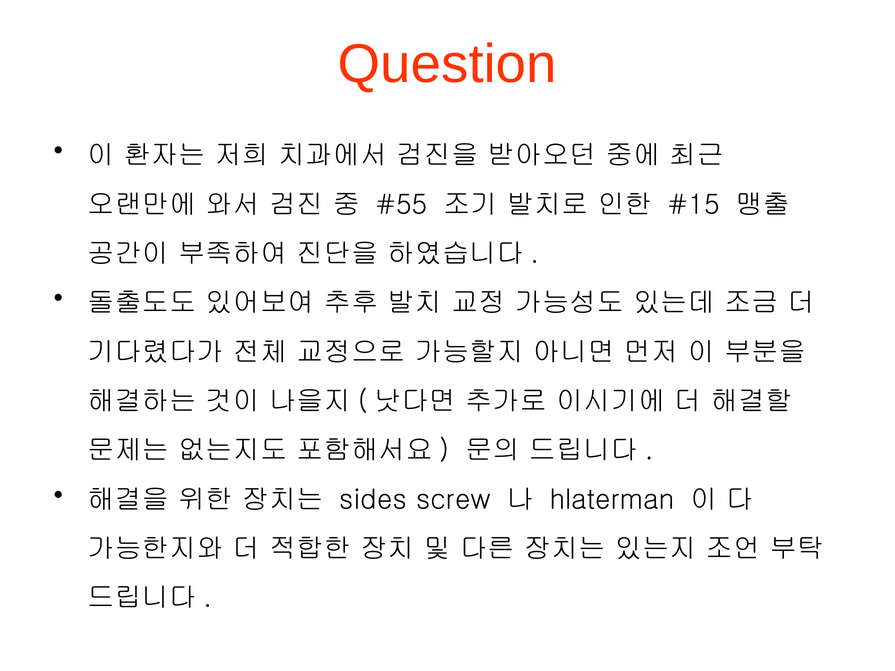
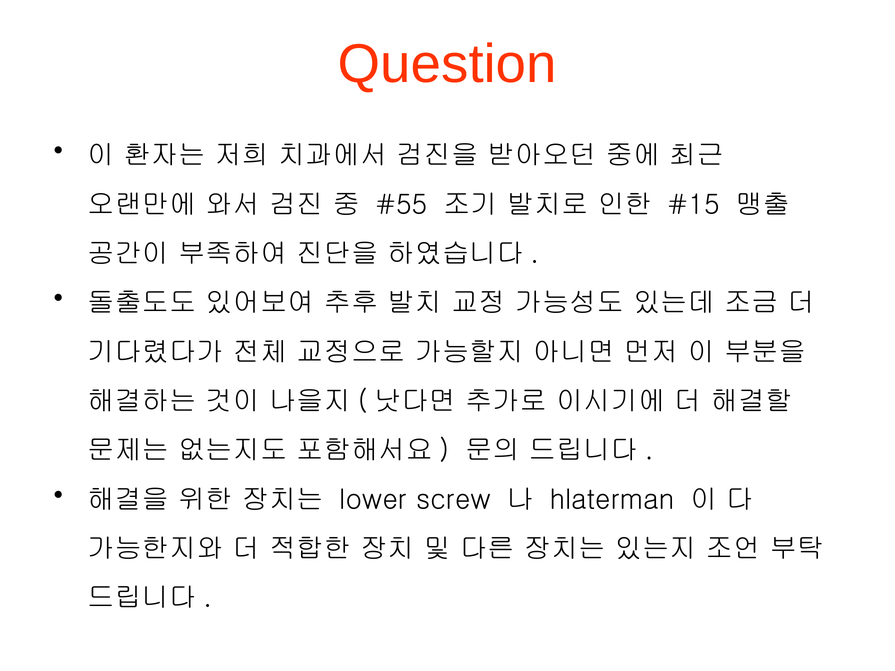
sides: sides -> lower (373, 500)
